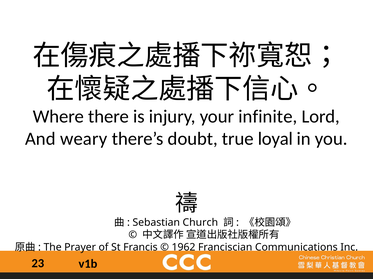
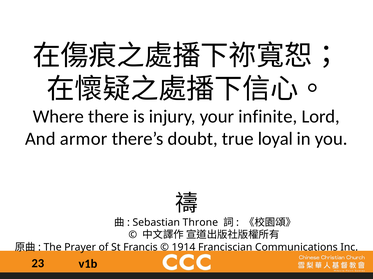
weary: weary -> armor (84, 139)
Church: Church -> Throne (200, 223)
1962: 1962 -> 1914 (184, 248)
